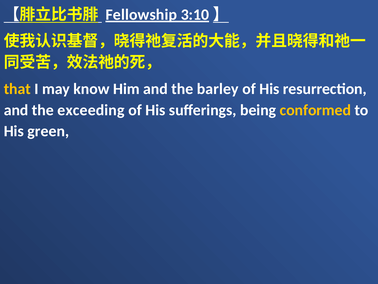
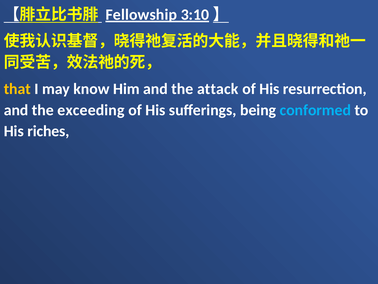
barley: barley -> attack (218, 89)
conformed colour: yellow -> light blue (315, 110)
green: green -> riches (48, 131)
